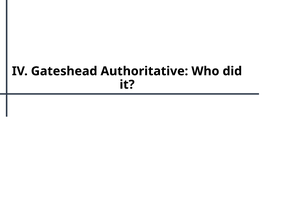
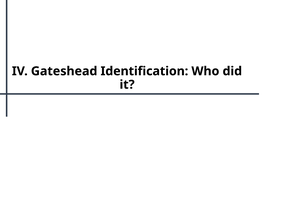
Authoritative: Authoritative -> Identification (144, 71)
